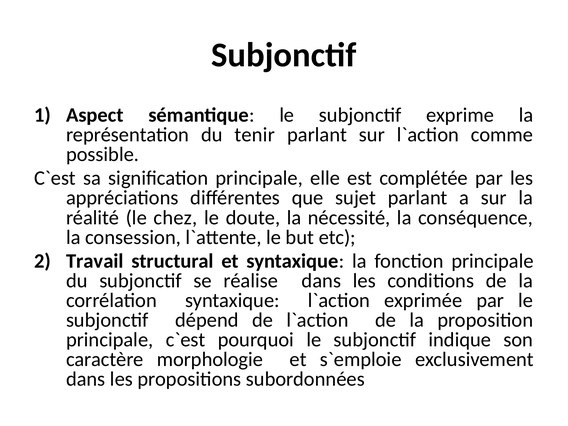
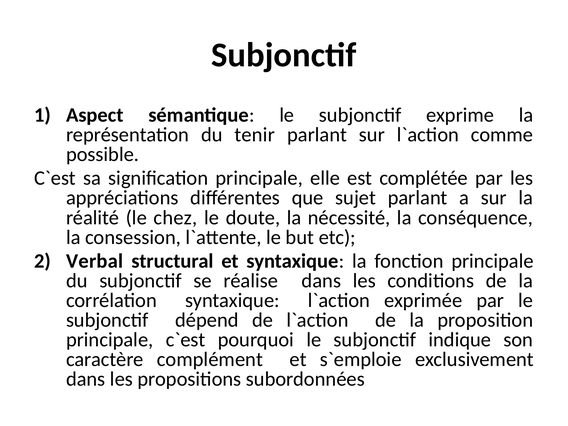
Travail: Travail -> Verbal (95, 261)
morphologie: morphologie -> complément (210, 359)
